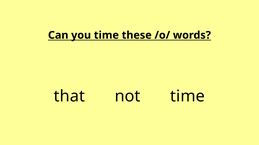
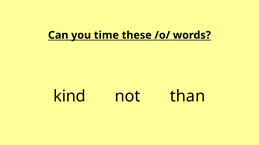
that: that -> kind (70, 97)
not time: time -> than (188, 97)
